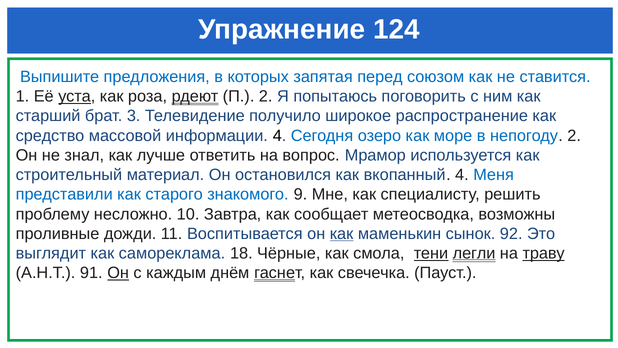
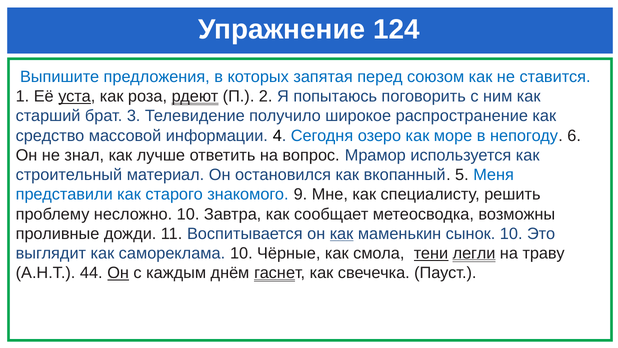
непогоду 2: 2 -> 6 (574, 136)
вкопанный 4: 4 -> 5 (462, 175)
сынок 92: 92 -> 10 (511, 234)
самореклама 18: 18 -> 10 (241, 253)
траву underline: present -> none (544, 253)
91: 91 -> 44 (91, 273)
